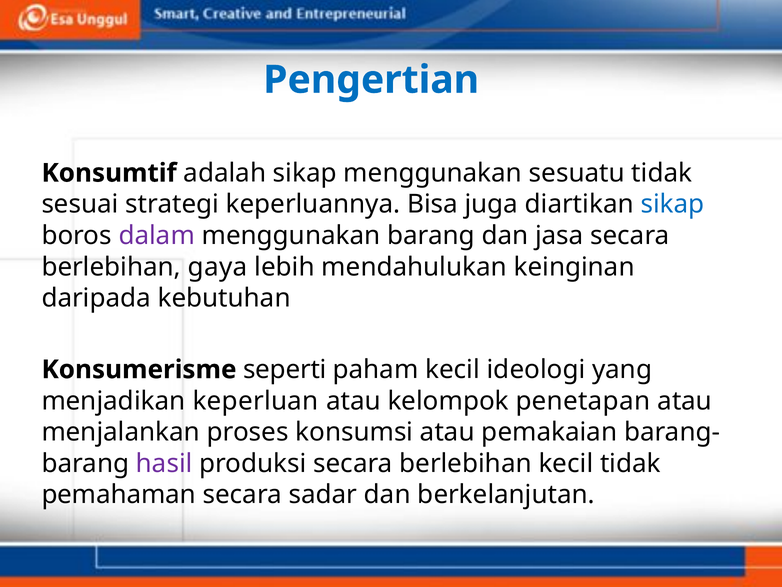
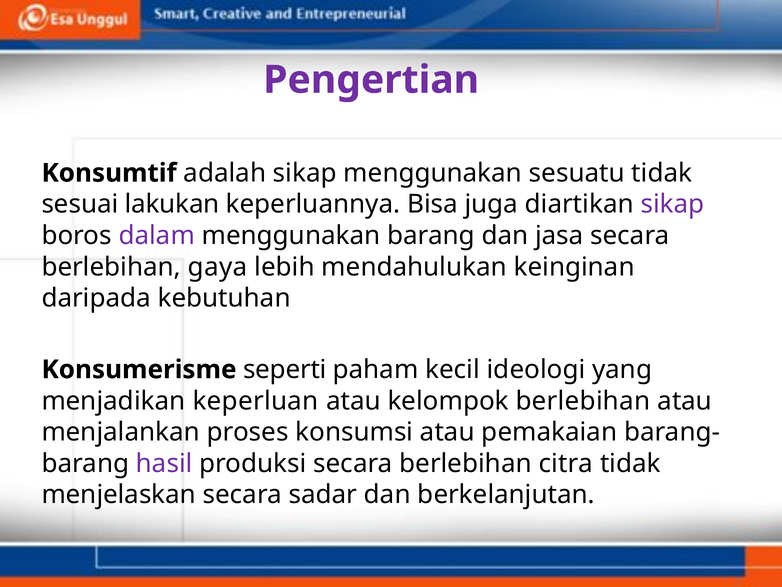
Pengertian colour: blue -> purple (371, 80)
strategi: strategi -> lakukan (172, 204)
sikap colour: blue -> purple (672, 204)
kelompok penetapan: penetapan -> berlebihan (583, 401)
berlebihan kecil: kecil -> citra (566, 463)
pemahaman: pemahaman -> menjelaskan (119, 494)
